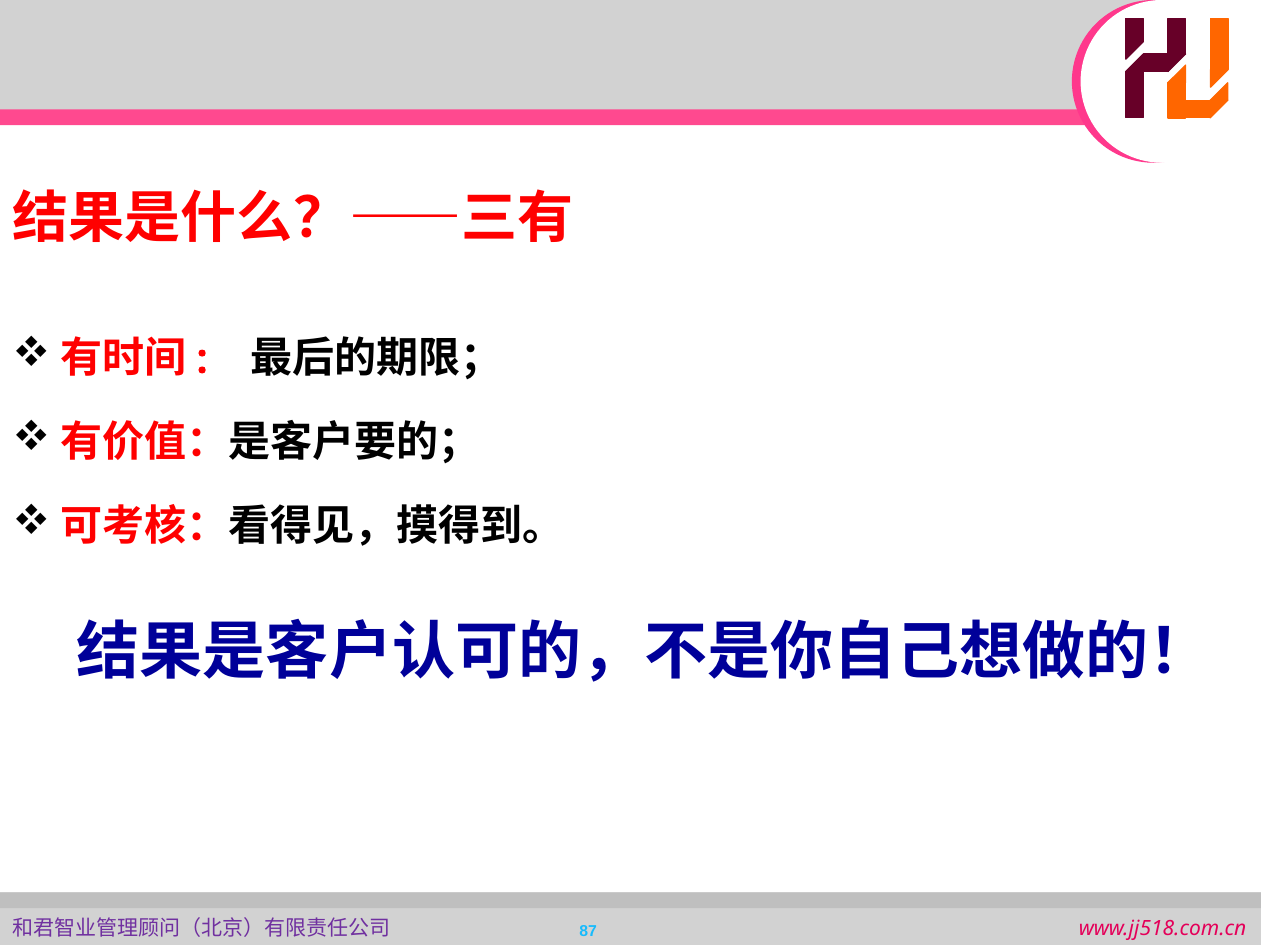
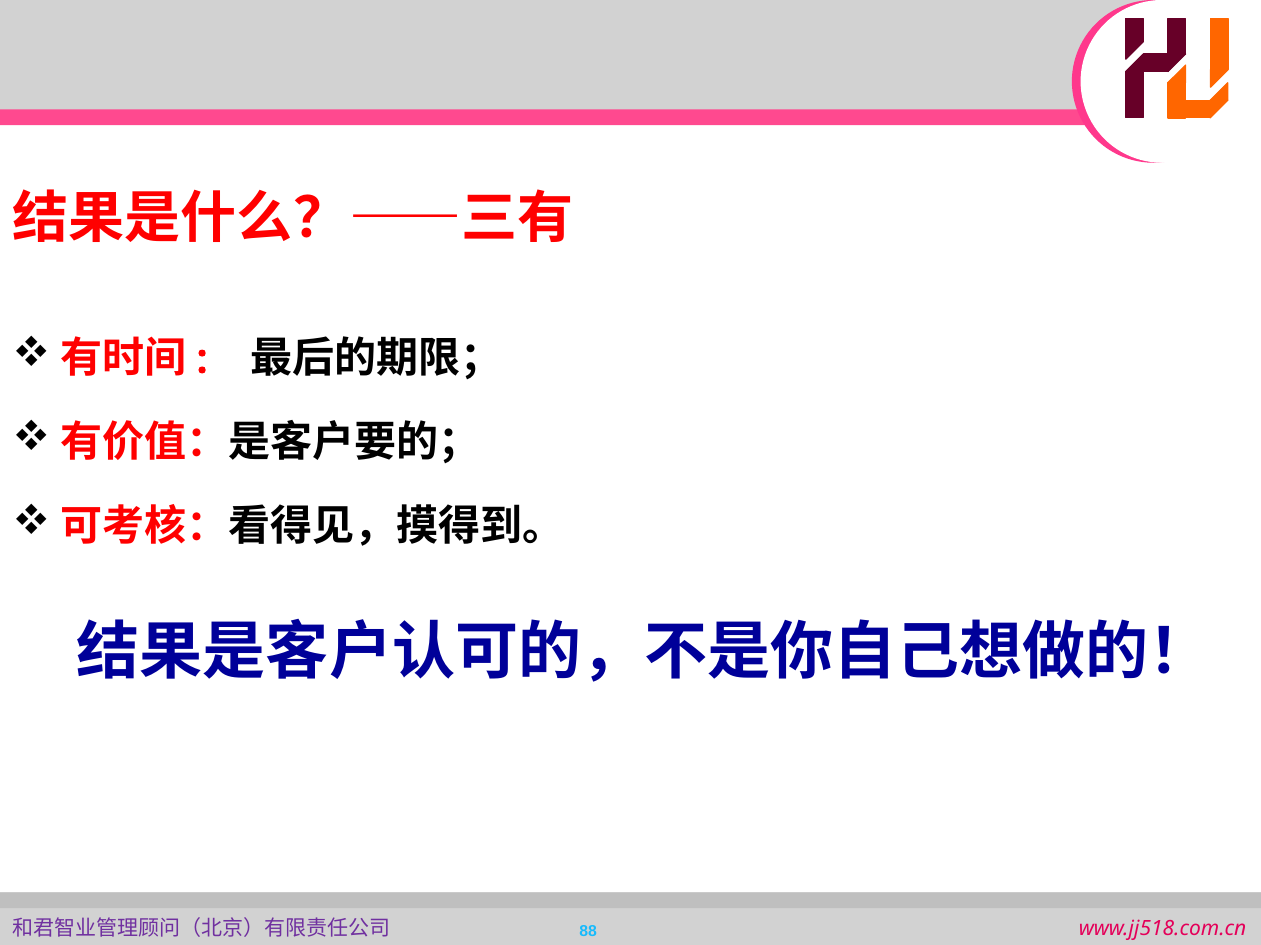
87: 87 -> 88 (588, 932)
